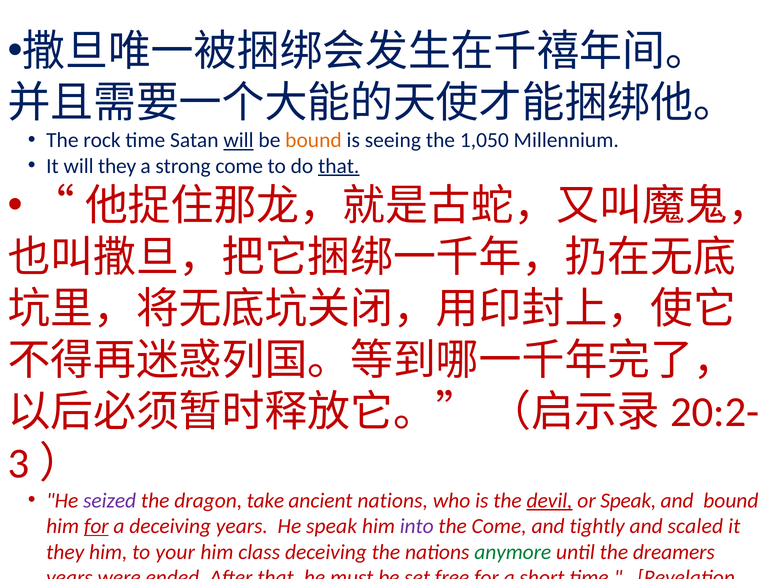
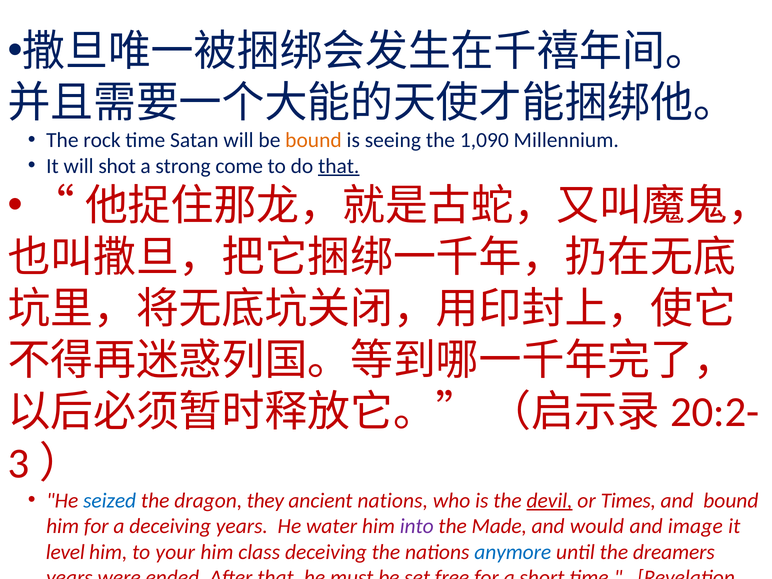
will underline: present -> none (239, 140)
1,050: 1,050 -> 1,090 (484, 140)
will they: they -> shot (117, 166)
seized colour: purple -> blue (110, 501)
take: take -> they (265, 501)
or Speak: Speak -> Times (628, 501)
for underline: present -> none (96, 526)
He speak: speak -> water (332, 526)
the Come: Come -> Made (499, 526)
tightly: tightly -> would (597, 526)
scaled: scaled -> image (695, 526)
they: they -> level (65, 552)
anymore colour: green -> blue (513, 552)
